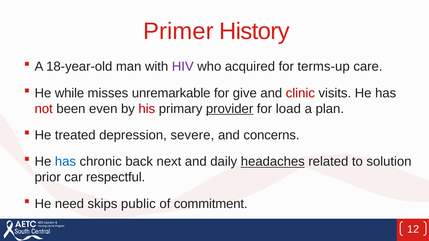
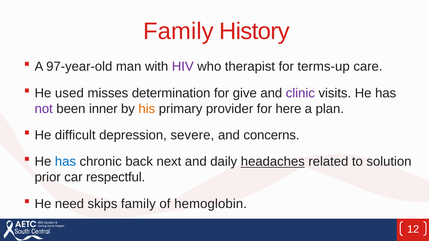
Primer: Primer -> Family (178, 31)
18-year-old: 18-year-old -> 97-year-old (79, 67)
acquired: acquired -> therapist (250, 67)
while: while -> used (69, 93)
unremarkable: unremarkable -> determination (171, 93)
clinic colour: red -> purple (300, 93)
not colour: red -> purple (44, 109)
even: even -> inner (103, 109)
his colour: red -> orange (147, 109)
provider underline: present -> none (230, 109)
load: load -> here (288, 109)
treated: treated -> difficult (75, 135)
skips public: public -> family (138, 204)
commitment: commitment -> hemoglobin (211, 204)
